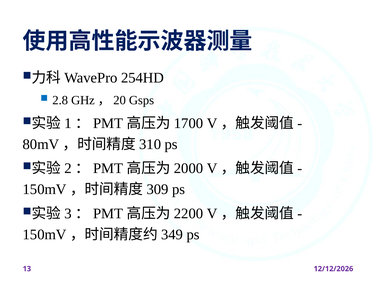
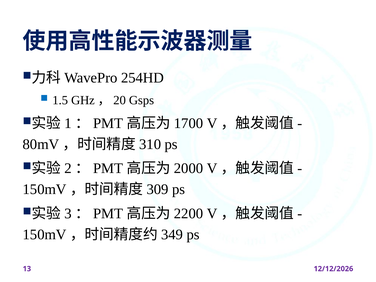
2.8: 2.8 -> 1.5 (60, 100)
